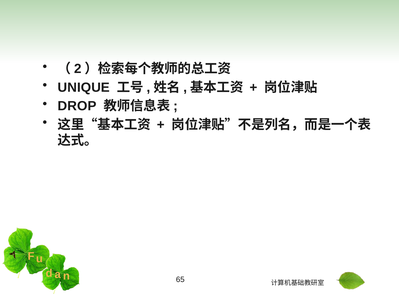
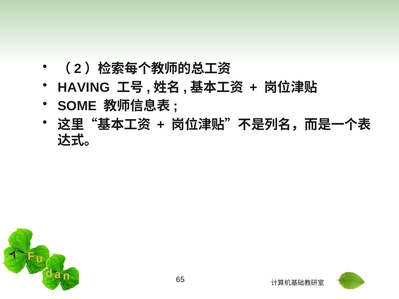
UNIQUE: UNIQUE -> HAVING (84, 88)
DROP: DROP -> SOME (77, 106)
